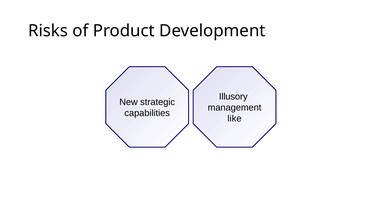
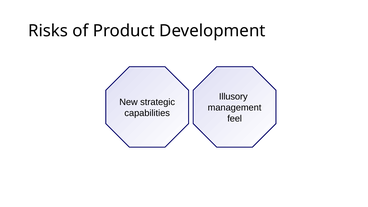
like: like -> feel (235, 119)
